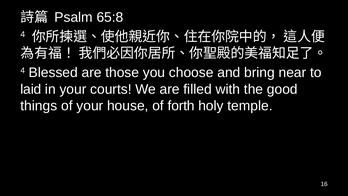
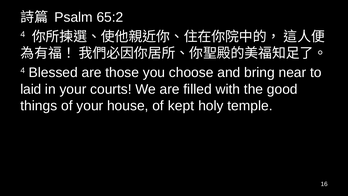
65:8: 65:8 -> 65:2 (110, 17)
forth: forth -> kept (181, 106)
